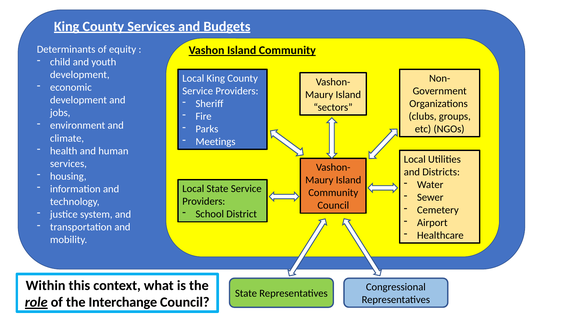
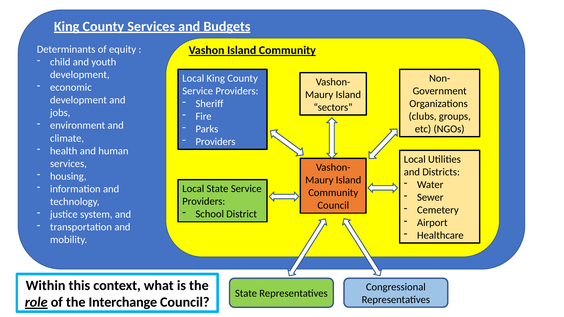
Meetings: Meetings -> Providers (216, 142)
